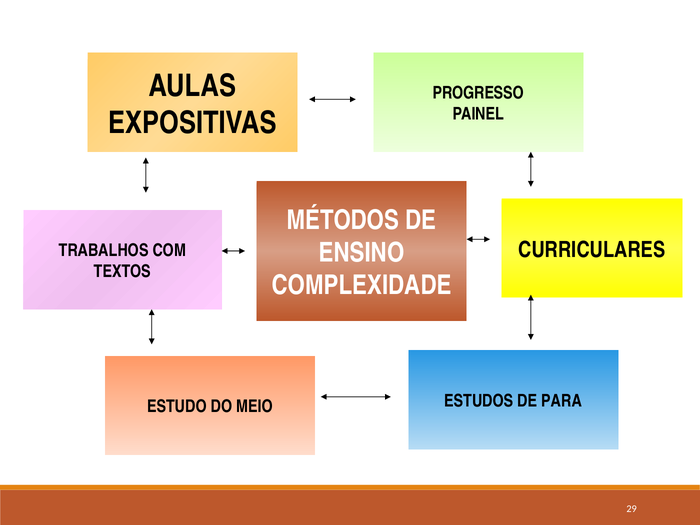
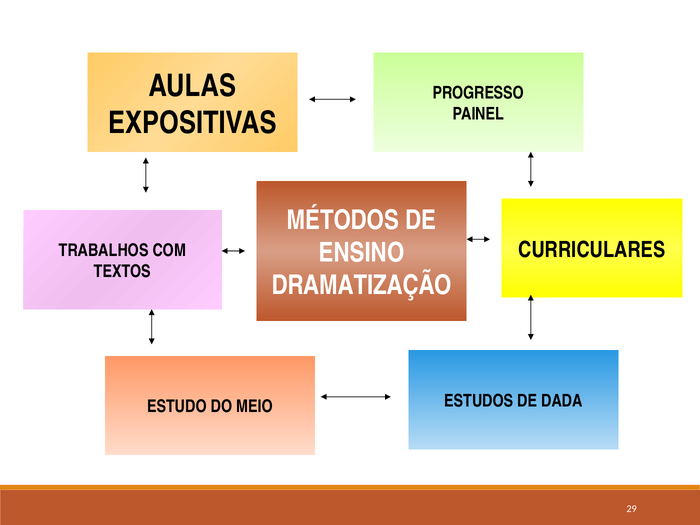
COMPLEXIDADE: COMPLEXIDADE -> DRAMATIZAÇÃO (362, 286)
PARA: PARA -> DADA (562, 401)
